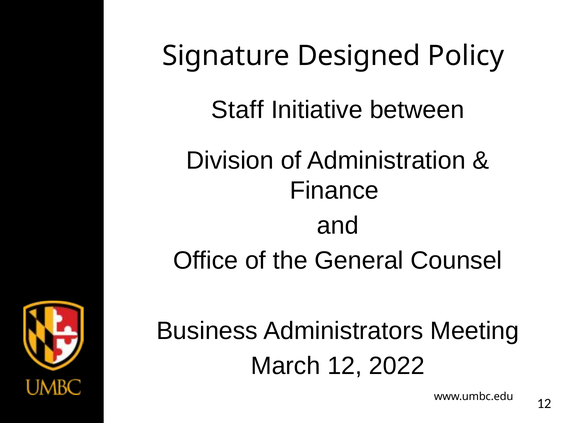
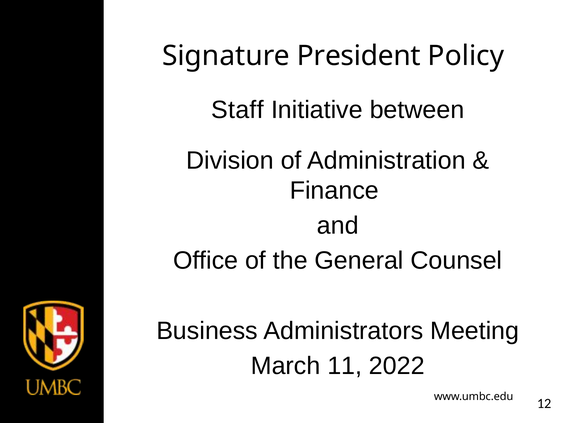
Designed: Designed -> President (359, 56)
March 12: 12 -> 11 (345, 365)
